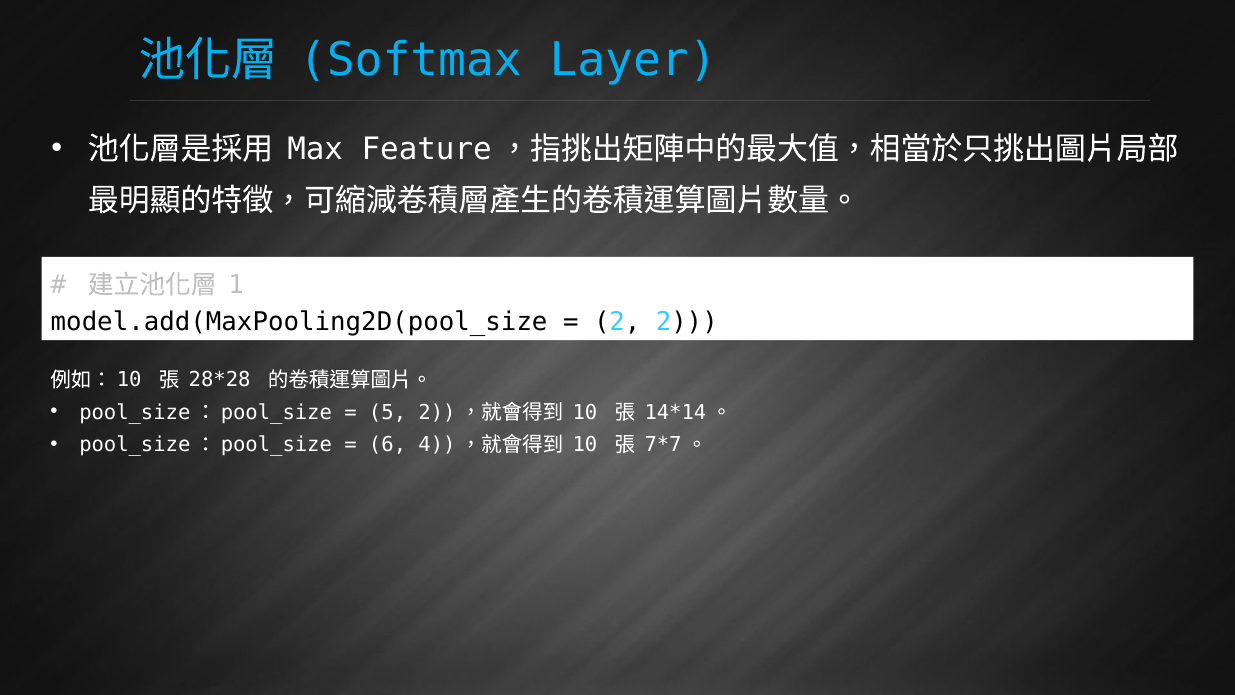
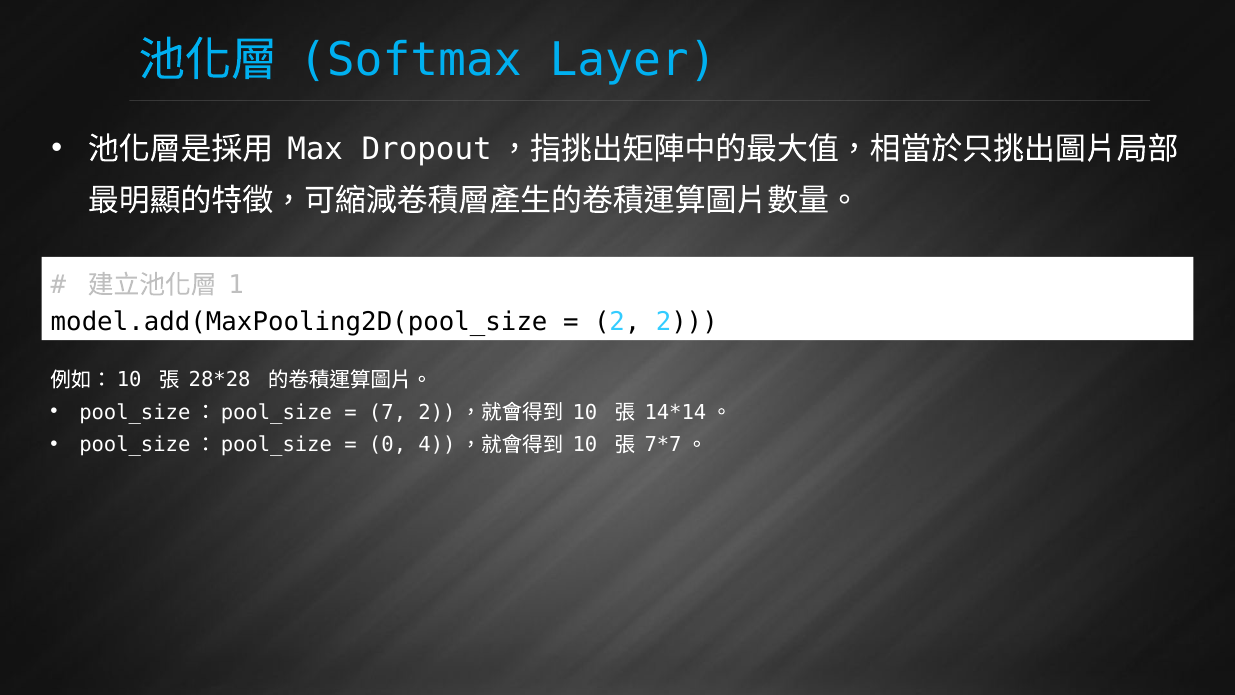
Feature: Feature -> Dropout (427, 149)
5: 5 -> 7 (388, 412)
6: 6 -> 0 (388, 445)
